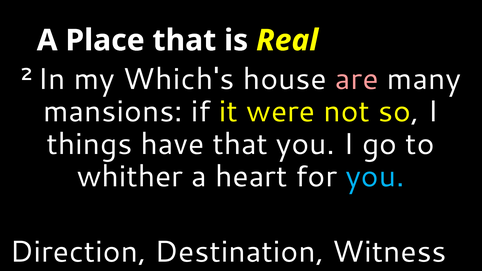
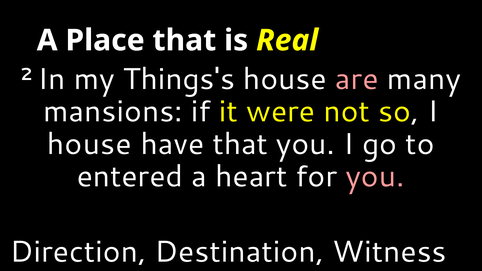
Which's: Which's -> Things's (179, 79)
things: things -> house (89, 144)
whither: whither -> entered (130, 177)
you colour: light blue -> pink (375, 177)
